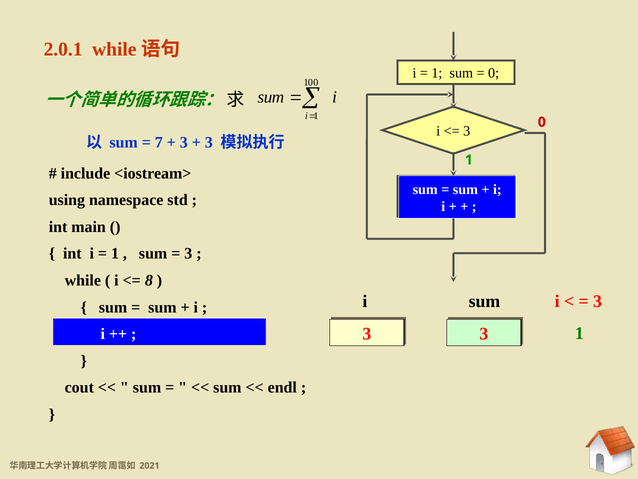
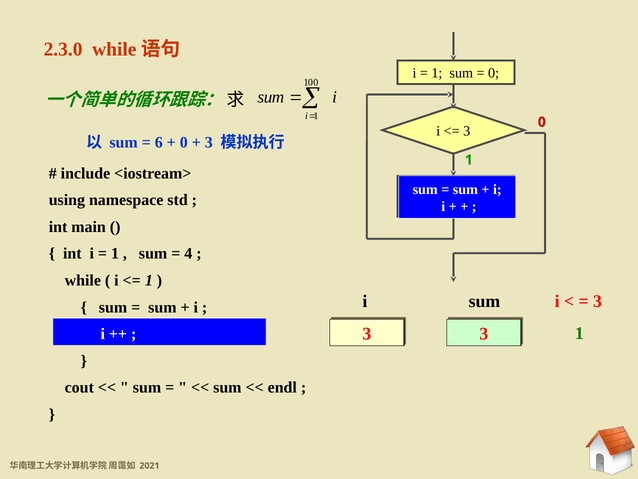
2.0.1: 2.0.1 -> 2.3.0 (63, 49)
7: 7 -> 6 (159, 142)
3: 3 -> 0 (184, 142)
3: 3 -> 4 (188, 253)
8: 8 -> 1 (149, 280)
